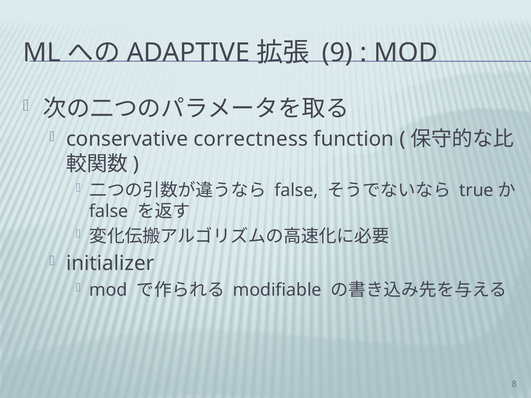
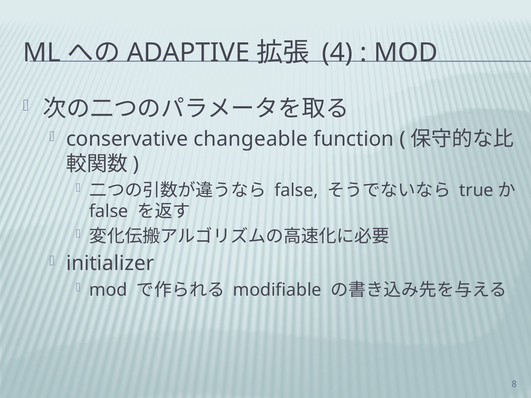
9: 9 -> 4 (337, 53)
correctness: correctness -> changeable (251, 139)
